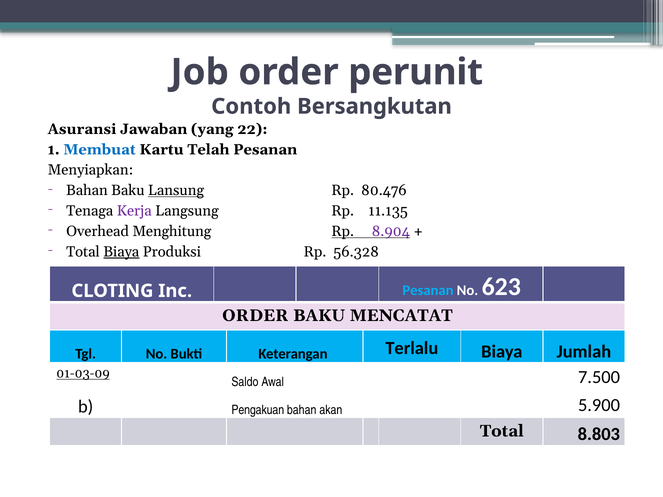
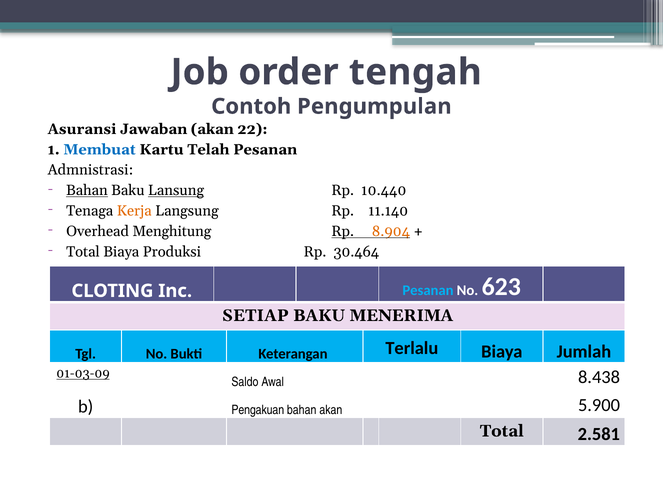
perunit: perunit -> tengah (415, 72)
Bersangkutan: Bersangkutan -> Pengumpulan (374, 106)
Jawaban yang: yang -> akan (212, 129)
Menyiapkan: Menyiapkan -> Admnistrasi (90, 170)
Bahan underline: none -> present (87, 190)
80.476: 80.476 -> 10.440 (384, 190)
Kerja colour: purple -> orange (134, 211)
11.135: 11.135 -> 11.140 (388, 211)
8.904 colour: purple -> orange (391, 231)
Biaya underline: present -> none (121, 252)
56.328: 56.328 -> 30.464 (356, 252)
ORDER: ORDER -> SETIAP (255, 316)
MENCATAT: MENCATAT -> MENERIMA (401, 316)
7.500: 7.500 -> 8.438 (599, 378)
8.803: 8.803 -> 2.581 (599, 435)
